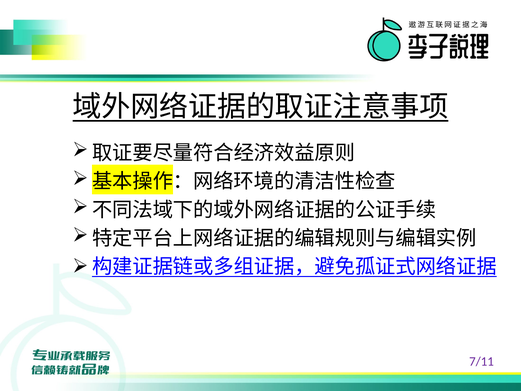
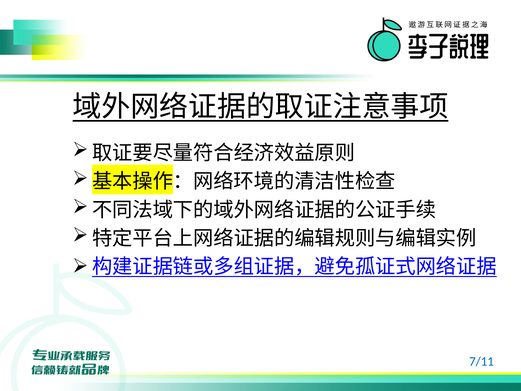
7/11 colour: purple -> blue (481, 361)
